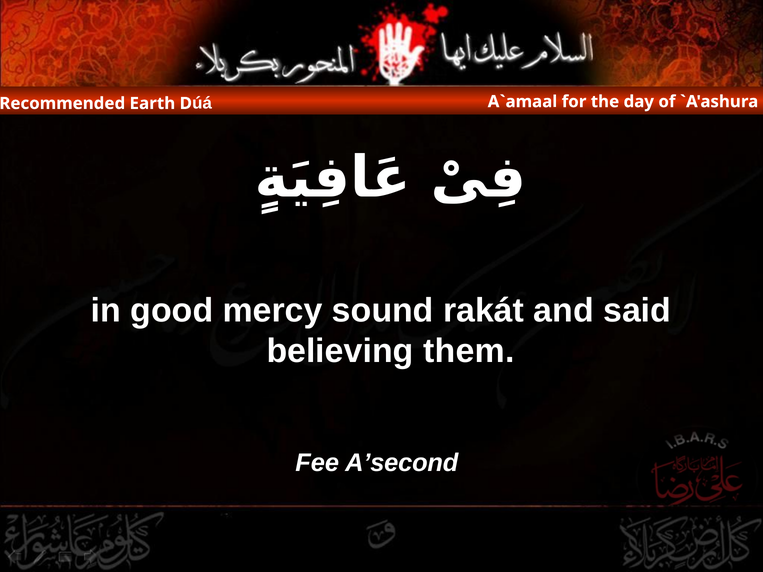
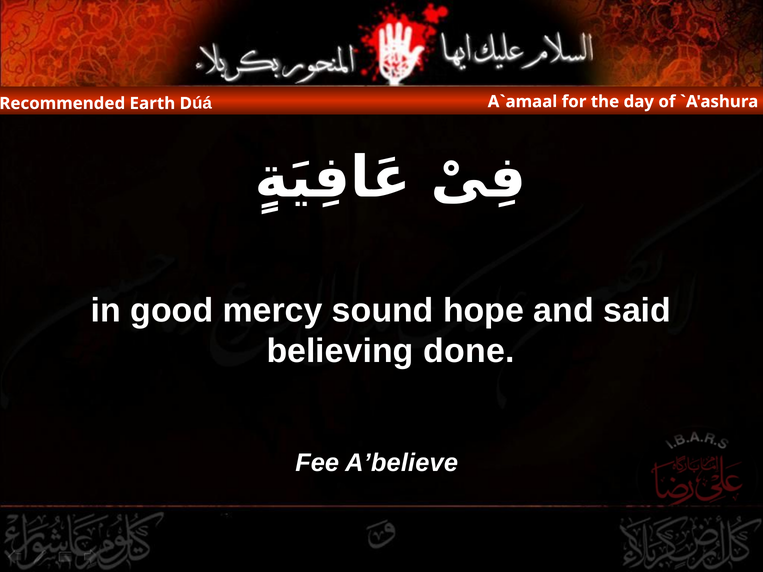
rakát: rakát -> hope (484, 311)
them: them -> done (469, 351)
A’second: A’second -> A’believe (402, 463)
